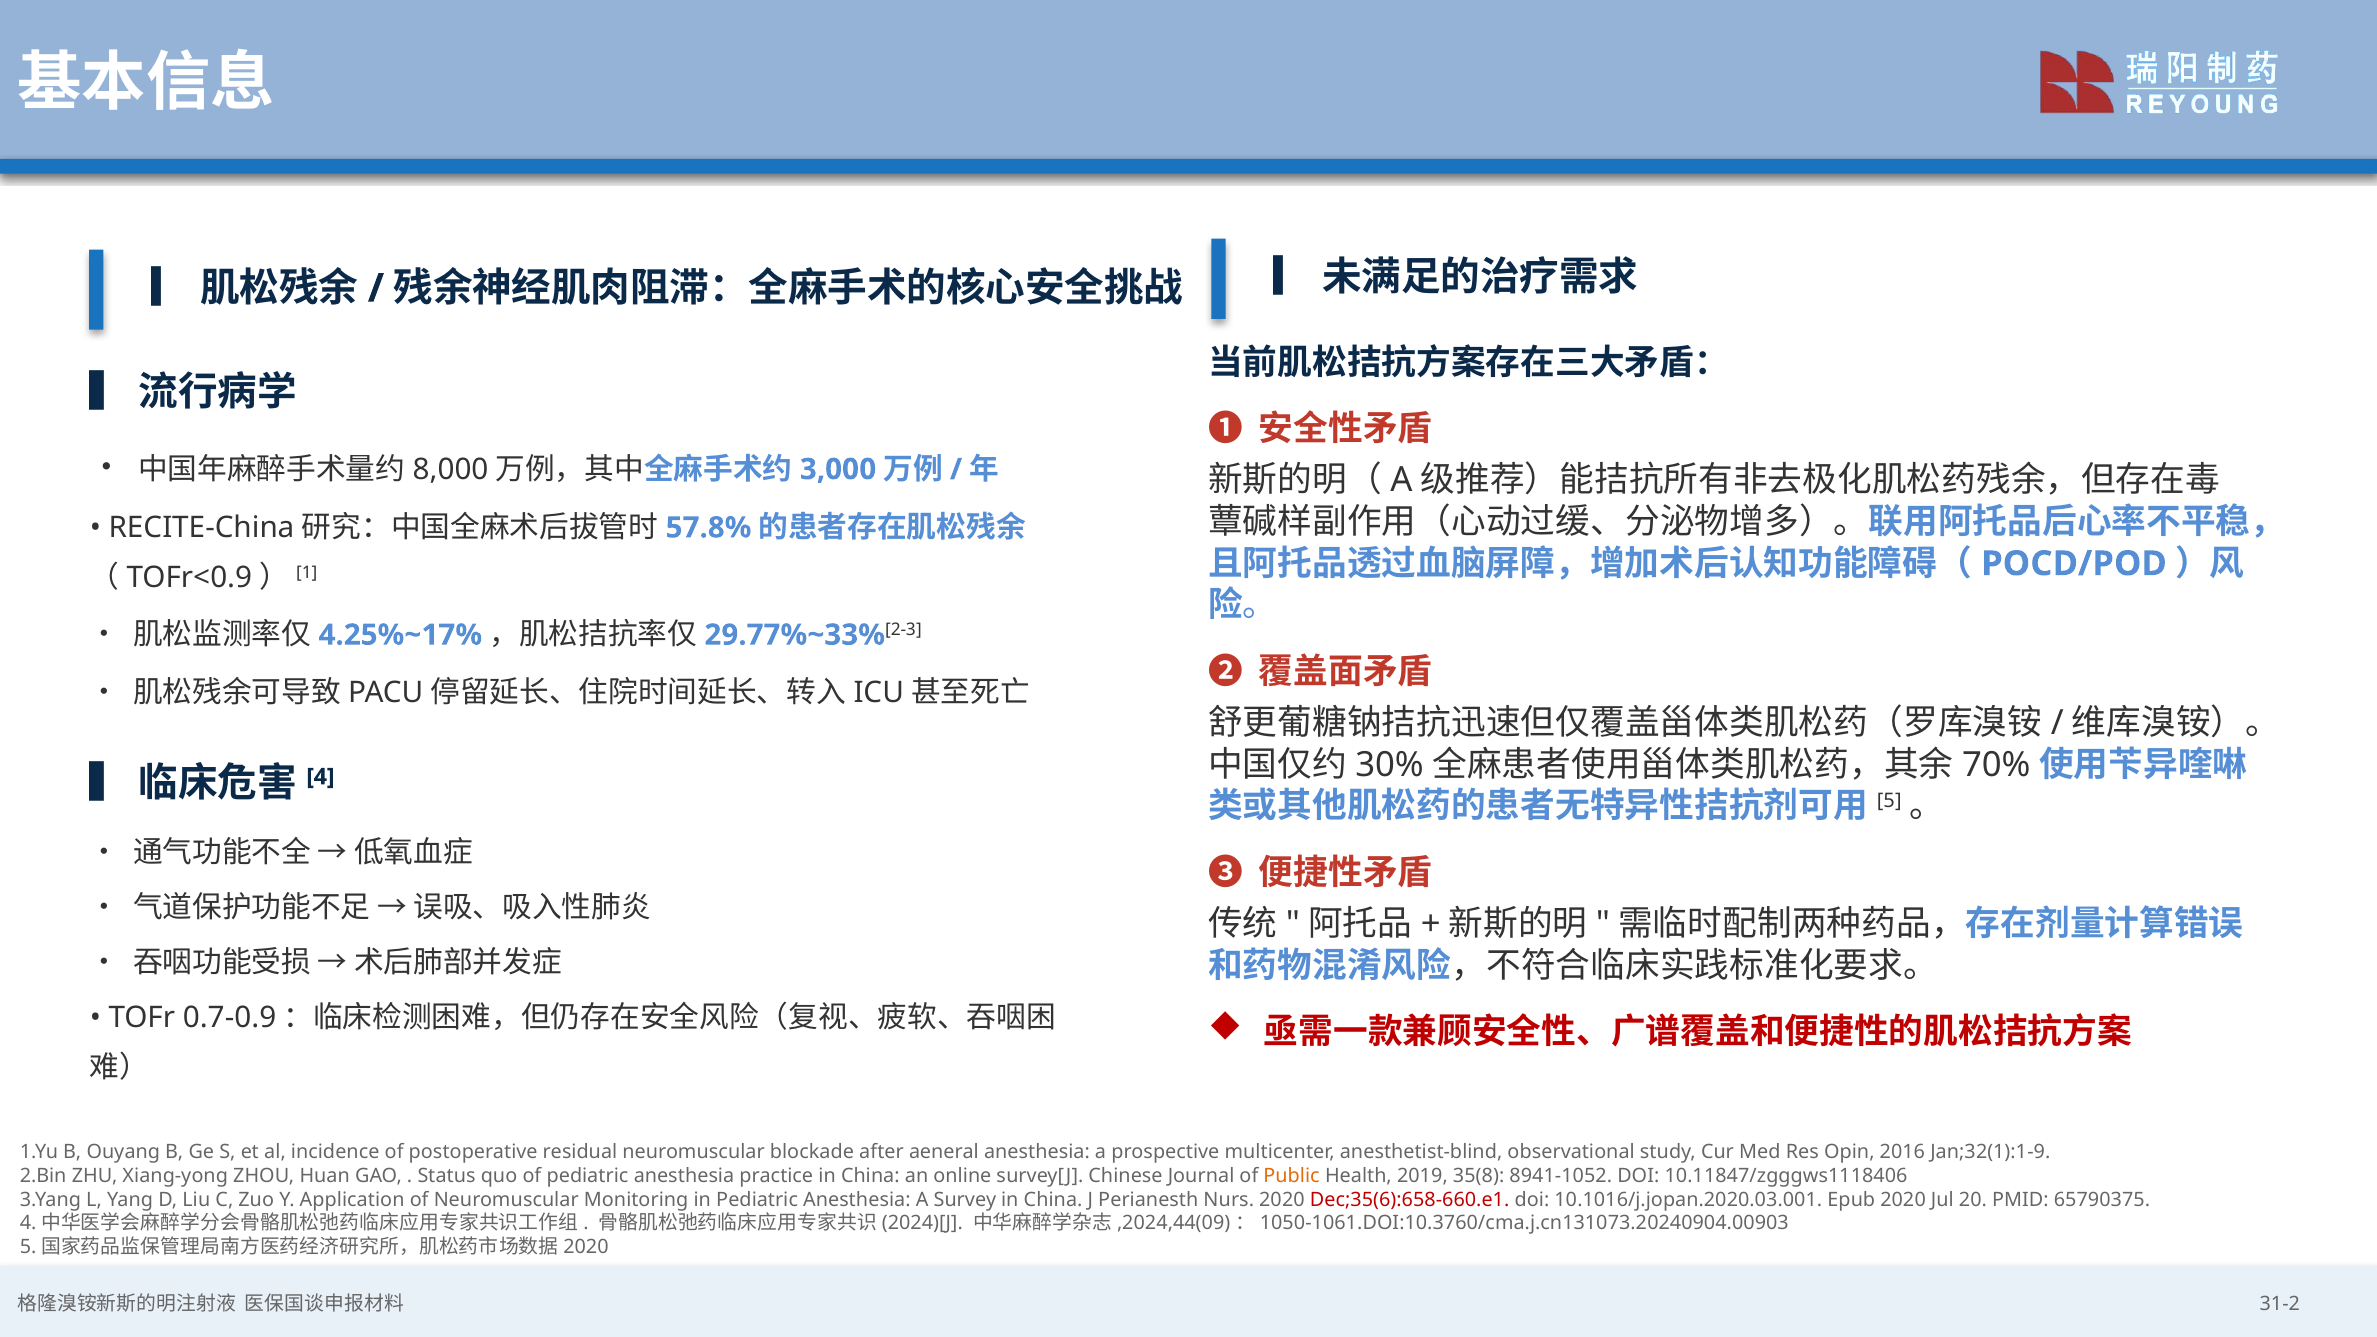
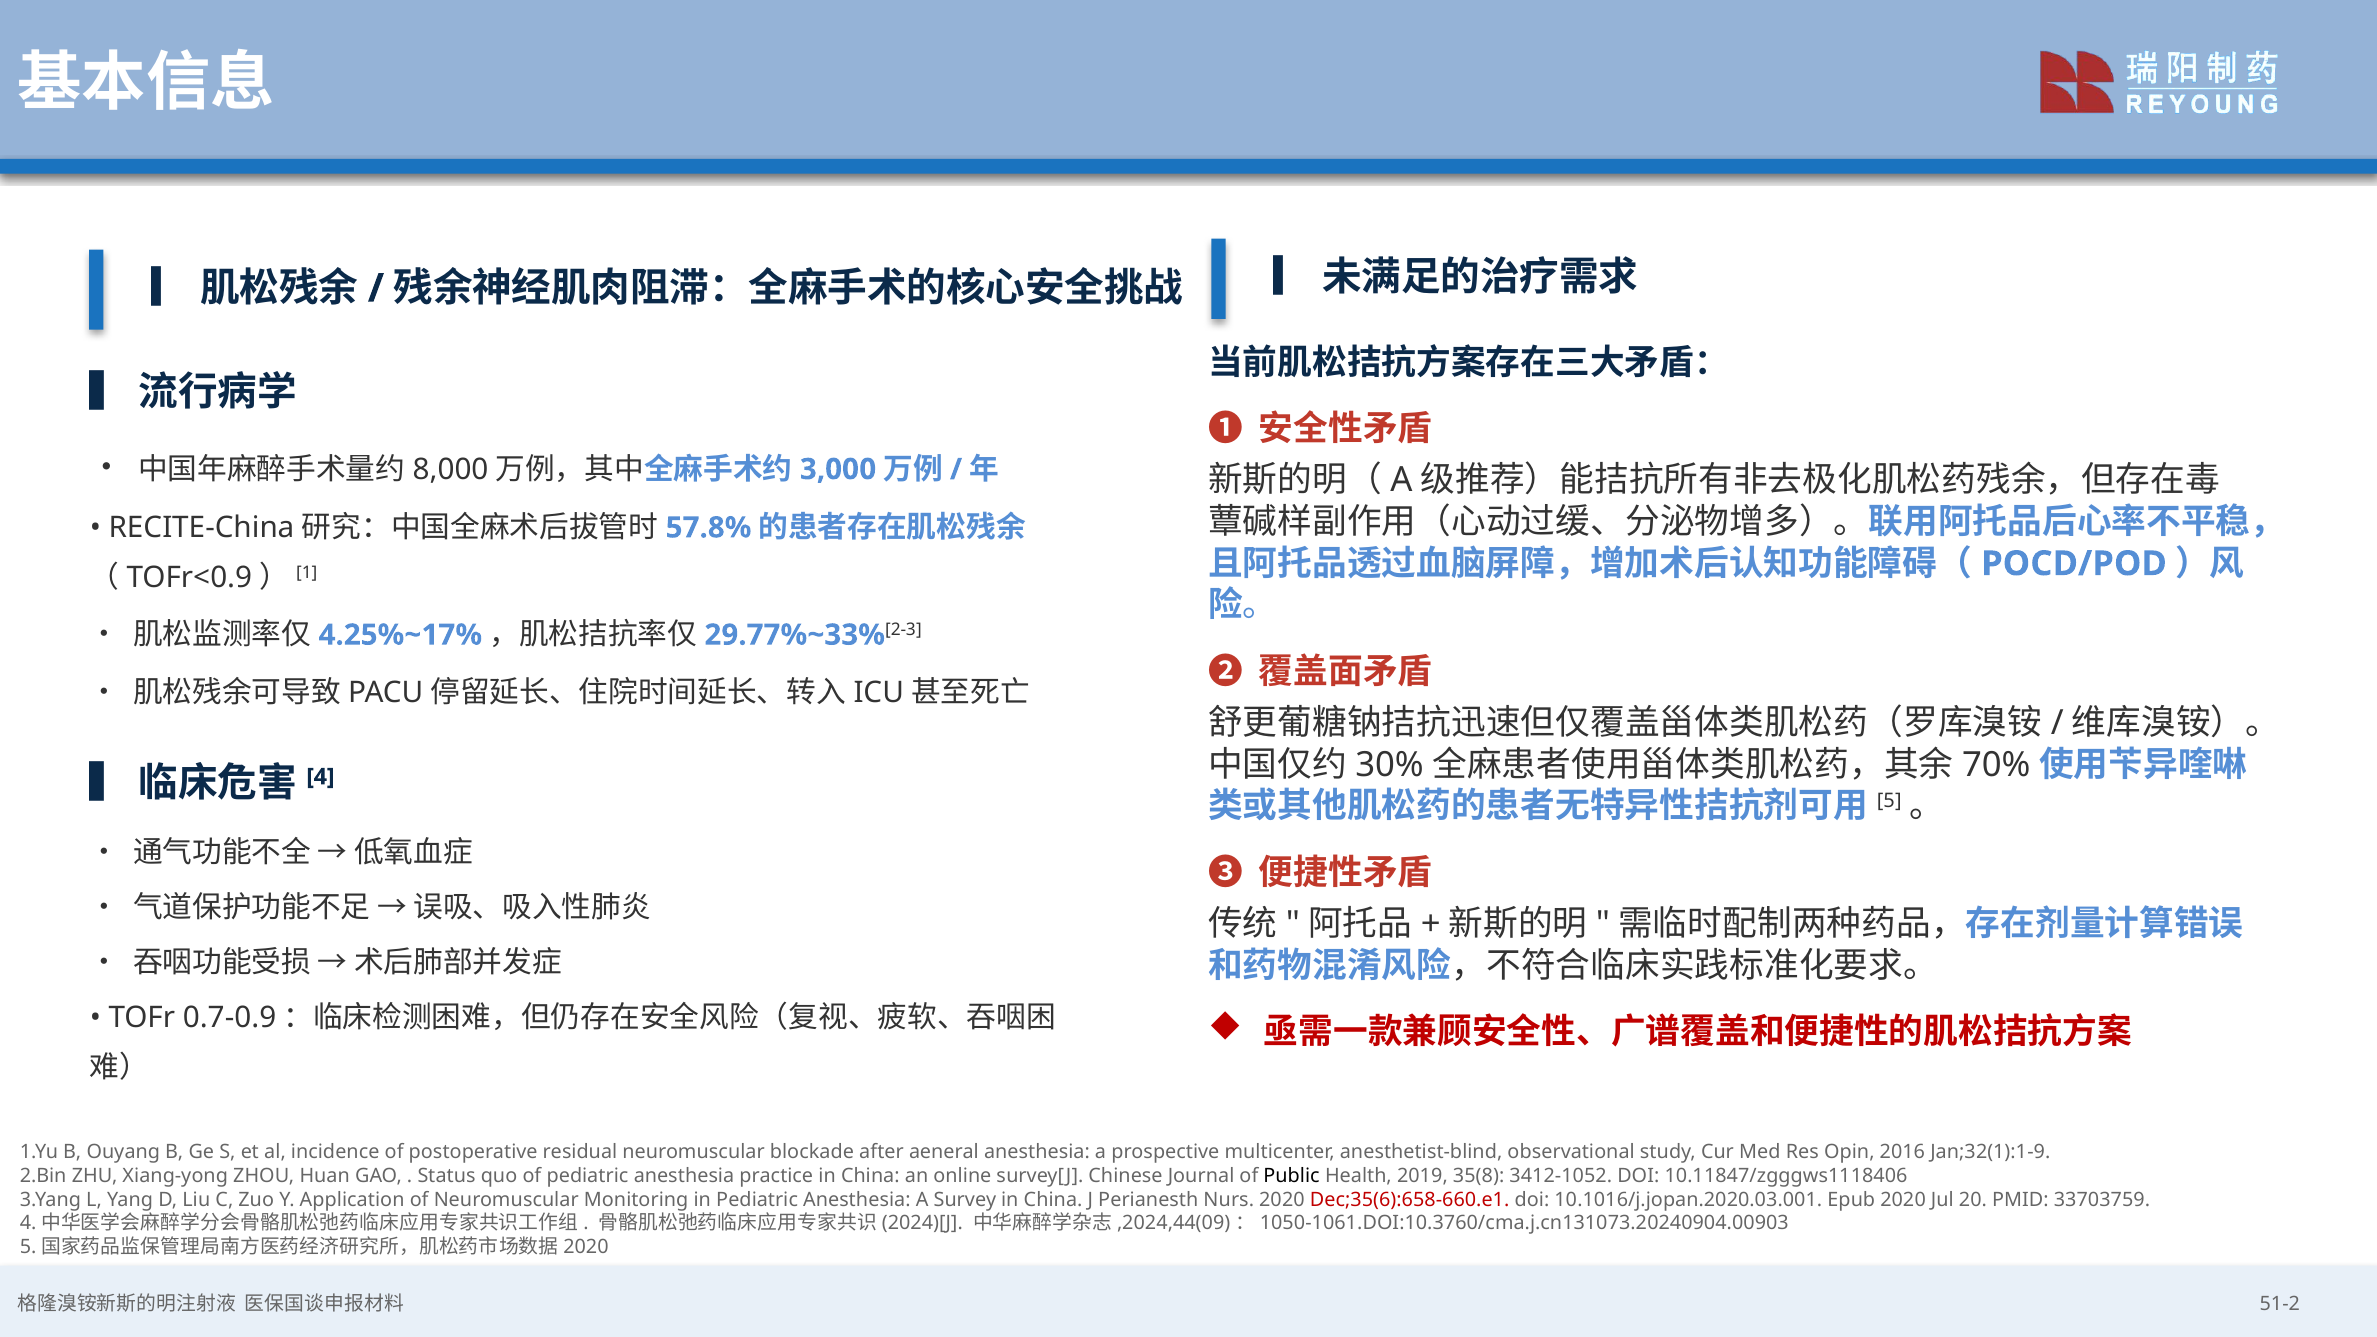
Public colour: orange -> black (1292, 1176)
8941-1052: 8941-1052 -> 3412-1052 (1561, 1176)
65790375: 65790375 -> 33703759 (2102, 1200)
31-2: 31-2 -> 51-2 (2280, 1304)
